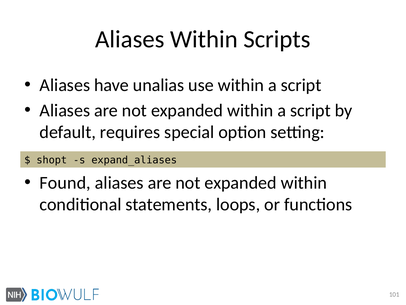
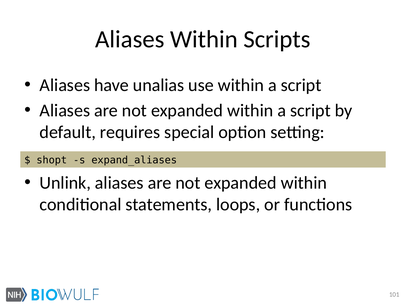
Found: Found -> Unlink (65, 183)
